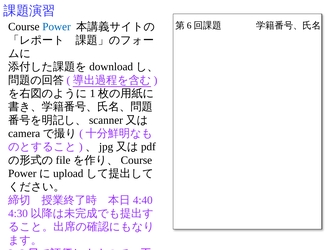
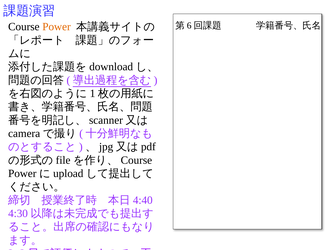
Power colour: blue -> orange (57, 27)
